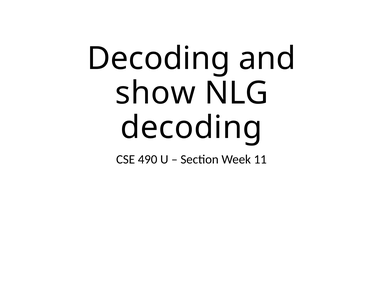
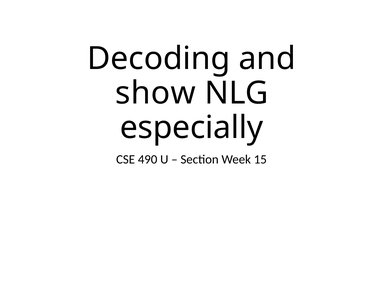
decoding: decoding -> especially (192, 128)
11: 11 -> 15 (260, 160)
